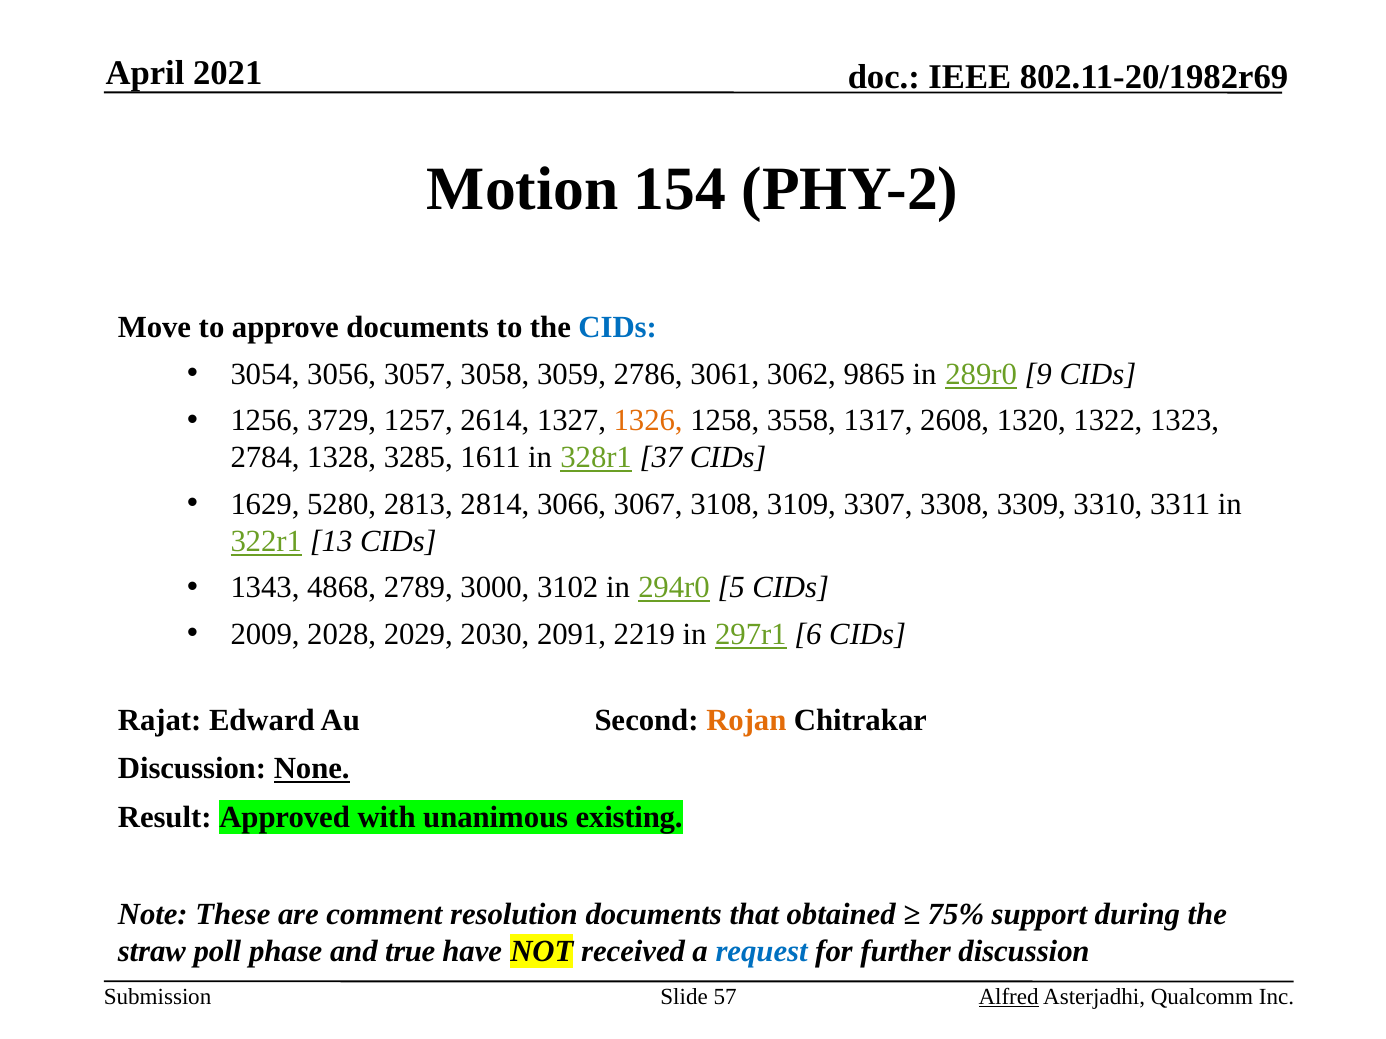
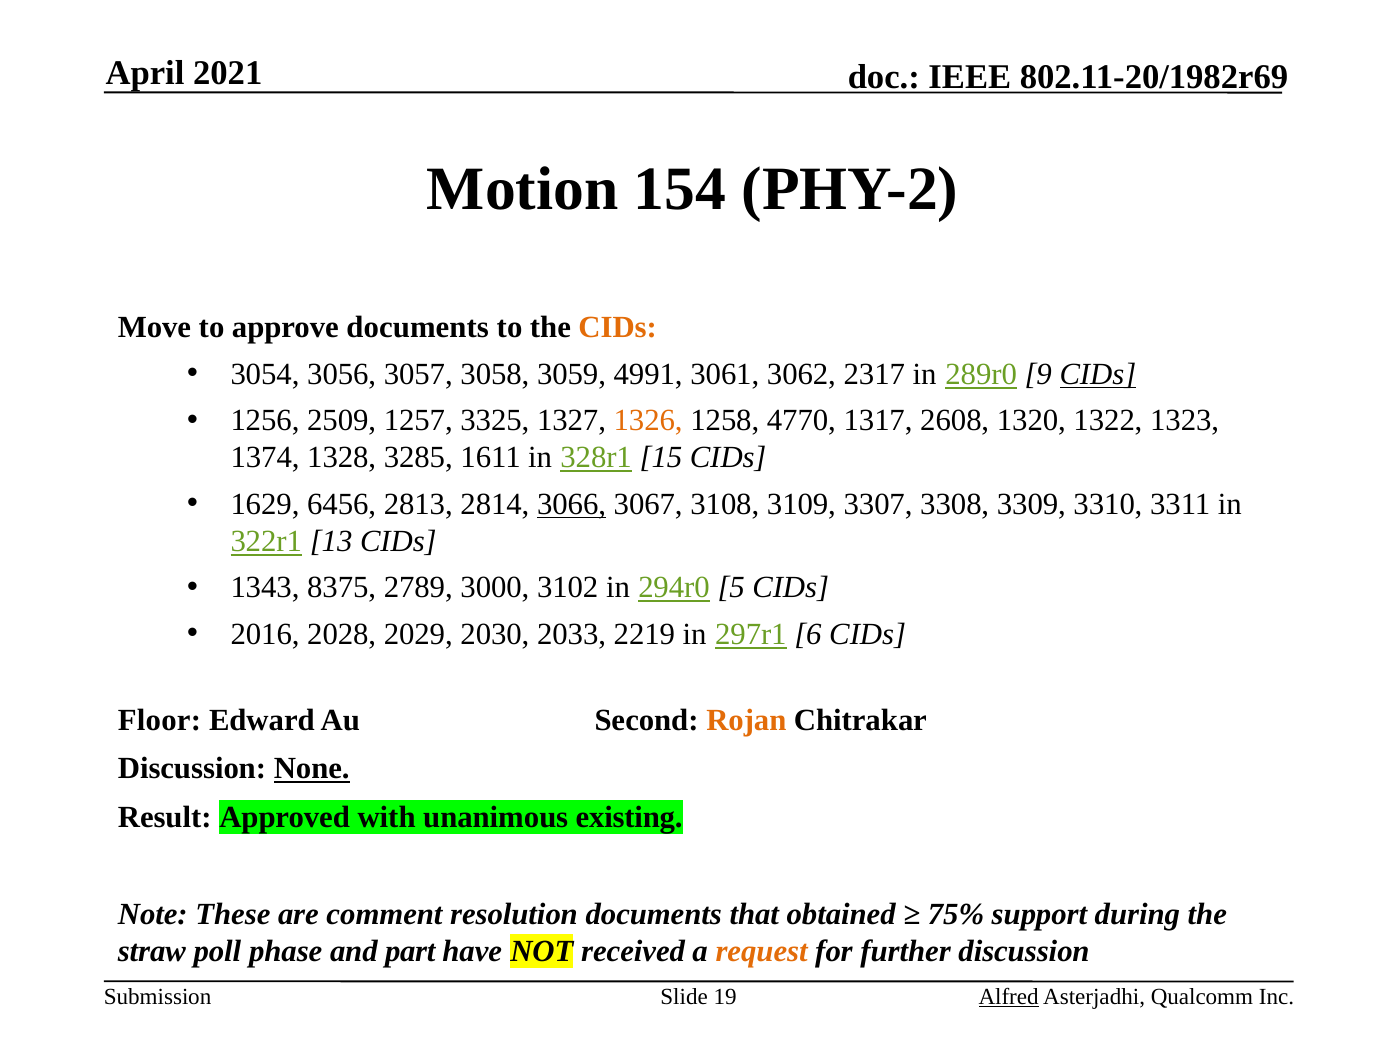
CIDs colour: blue -> orange (618, 328)
2786: 2786 -> 4991 (648, 374)
9865: 9865 -> 2317 (874, 374)
CIDs underline: none -> present (1098, 374)
3729: 3729 -> 2509 (342, 421)
2614: 2614 -> 3325 (495, 421)
3558: 3558 -> 4770 (801, 421)
2784: 2784 -> 1374 (265, 458)
37: 37 -> 15 (661, 458)
5280: 5280 -> 6456 (342, 504)
3066 underline: none -> present (572, 504)
4868: 4868 -> 8375 (342, 588)
2009: 2009 -> 2016 (265, 634)
2091: 2091 -> 2033 (572, 634)
Rajat: Rajat -> Floor (159, 720)
true: true -> part (410, 951)
request colour: blue -> orange (762, 951)
57: 57 -> 19 (725, 997)
